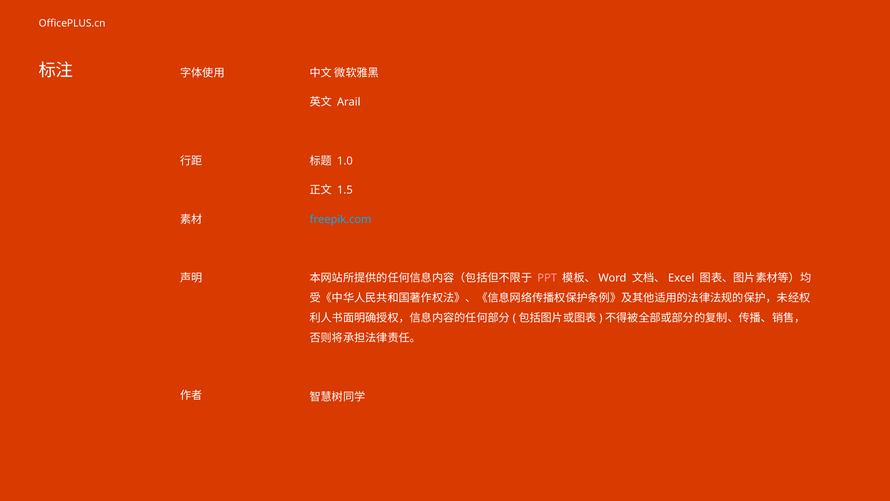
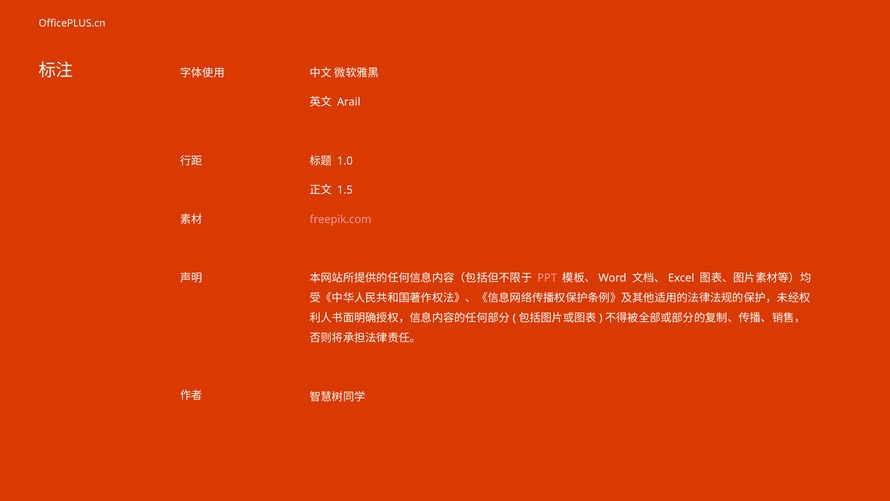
freepik.com colour: light blue -> pink (341, 219)
